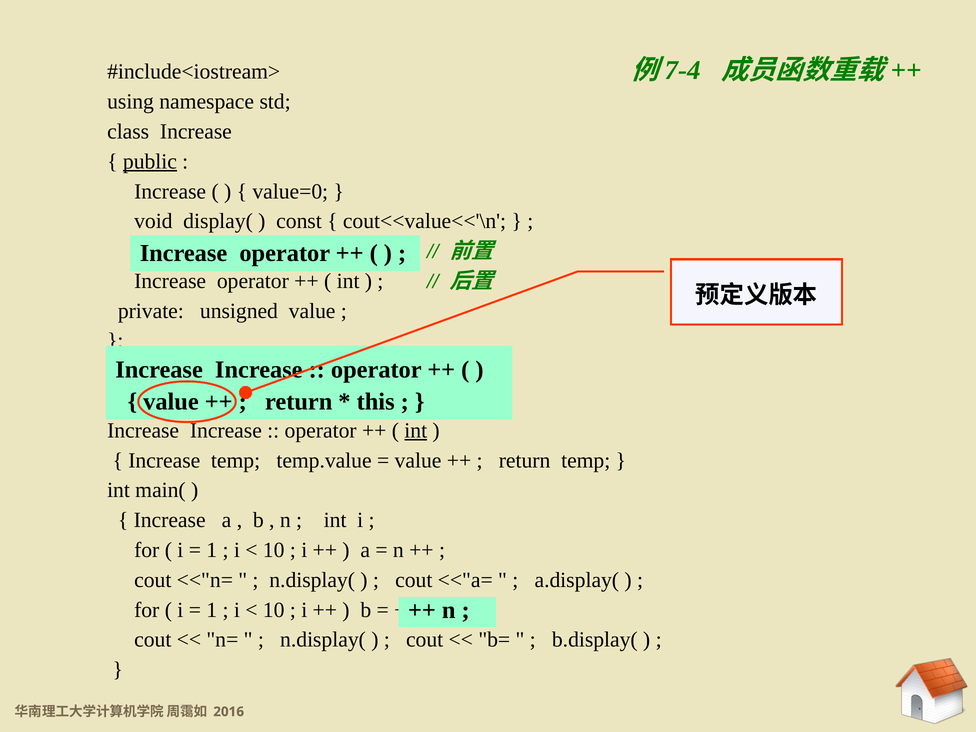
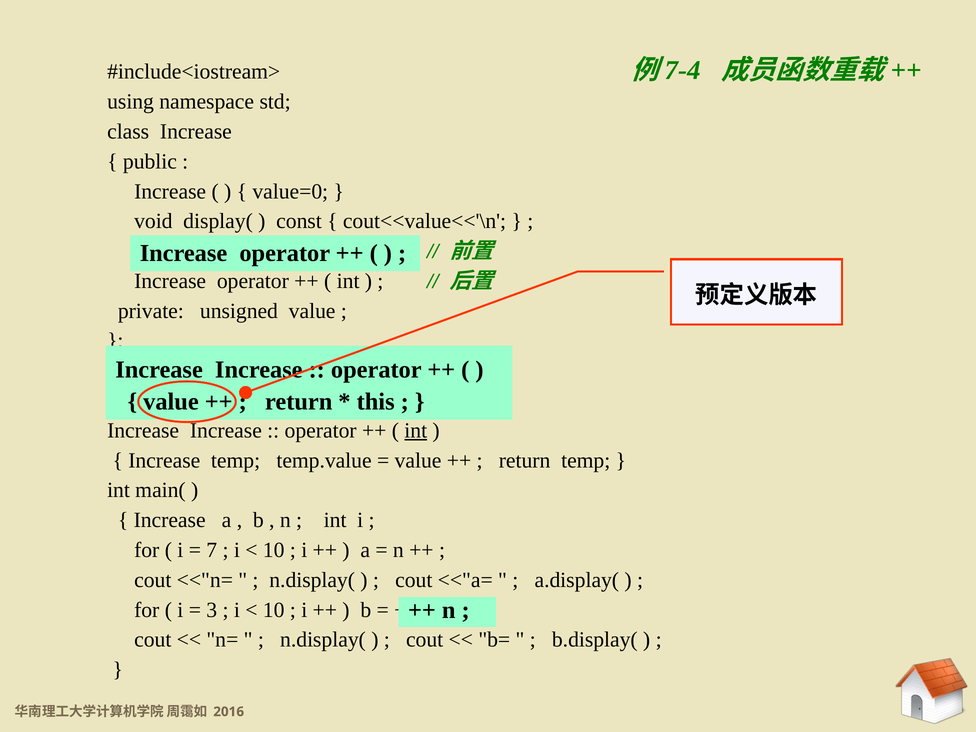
public underline: present -> none (150, 161)
1: 1 -> 7 (212, 550)
1: 1 -> 3 (212, 610)
